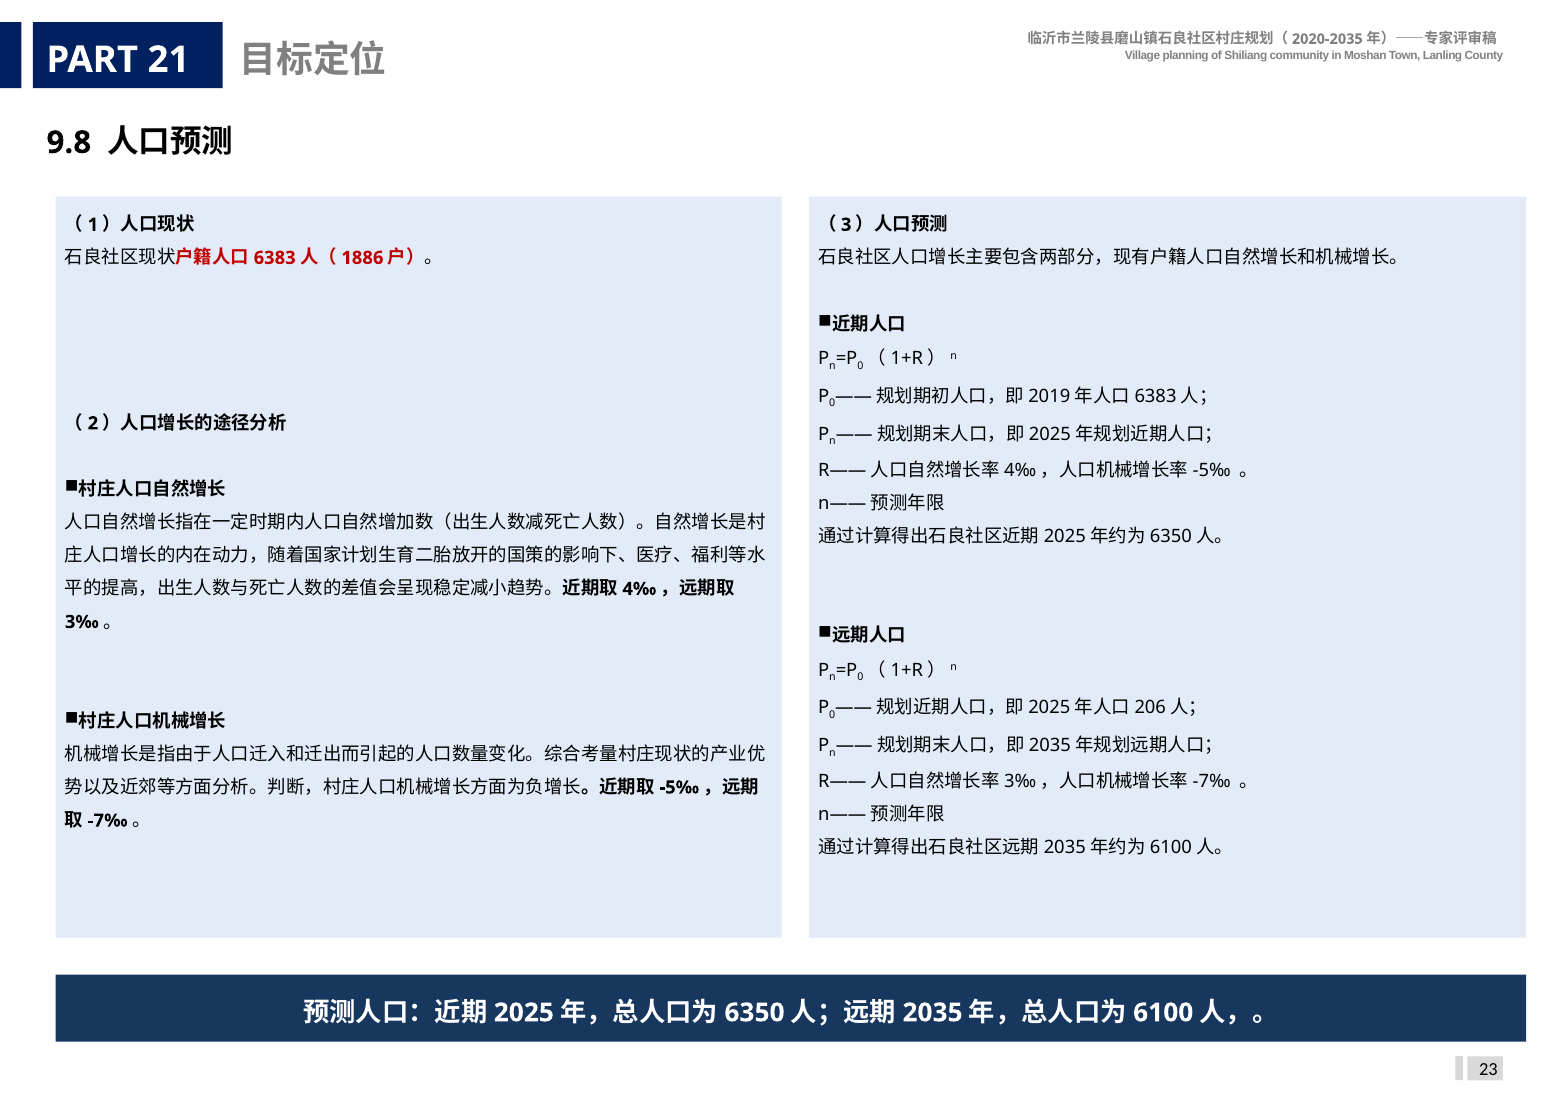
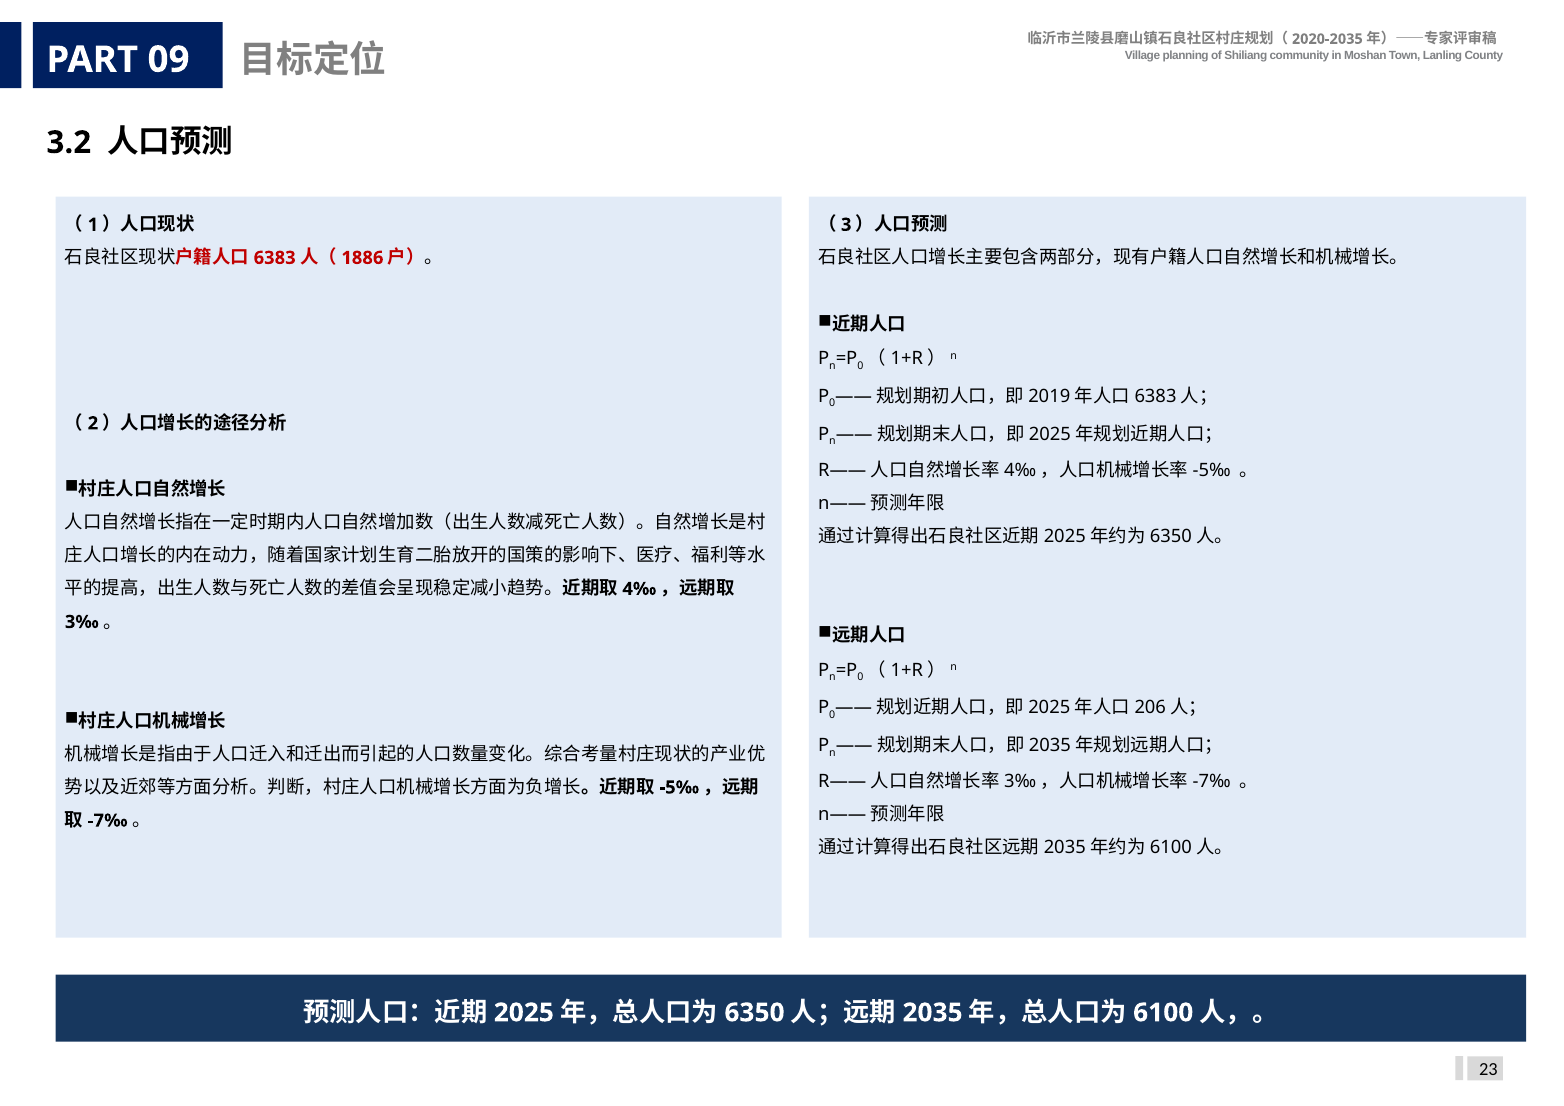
21: 21 -> 09 (169, 60)
9.8: 9.8 -> 3.2 (69, 143)
